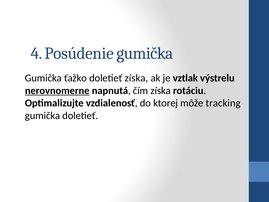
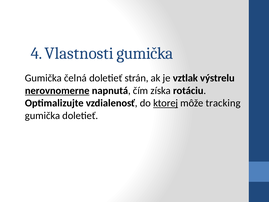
Posúdenie: Posúdenie -> Vlastnosti (79, 53)
ťažko: ťažko -> čelná (75, 78)
doletieť získa: získa -> strán (137, 78)
ktorej underline: none -> present (166, 103)
